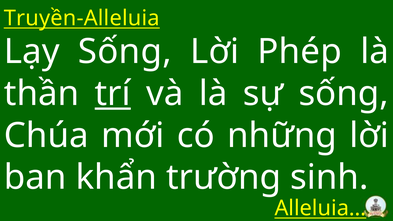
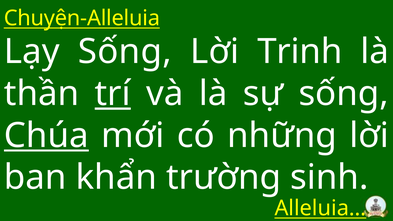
Truyền-Alleluia: Truyền-Alleluia -> Chuyện-Alleluia (82, 18)
Phép: Phép -> Trinh (300, 52)
Chúa underline: none -> present (46, 136)
